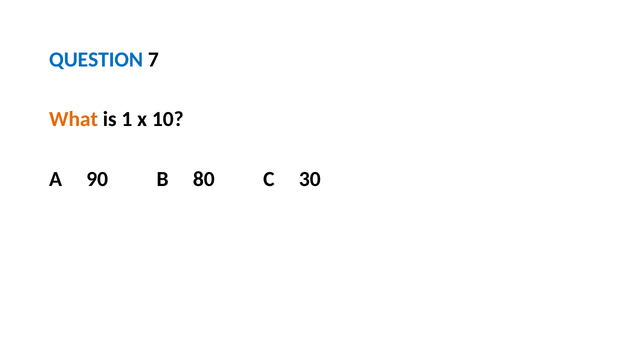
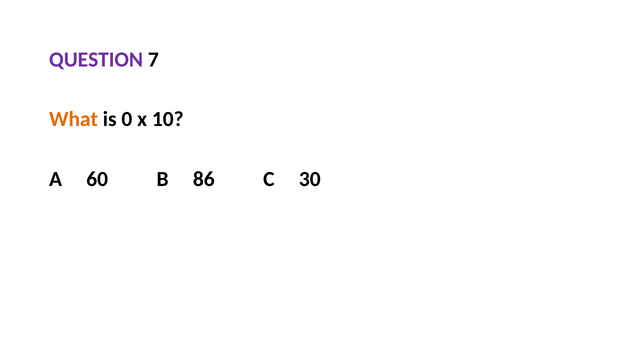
QUESTION colour: blue -> purple (96, 59)
1: 1 -> 0 (127, 119)
90: 90 -> 60 (97, 179)
80: 80 -> 86 (204, 179)
